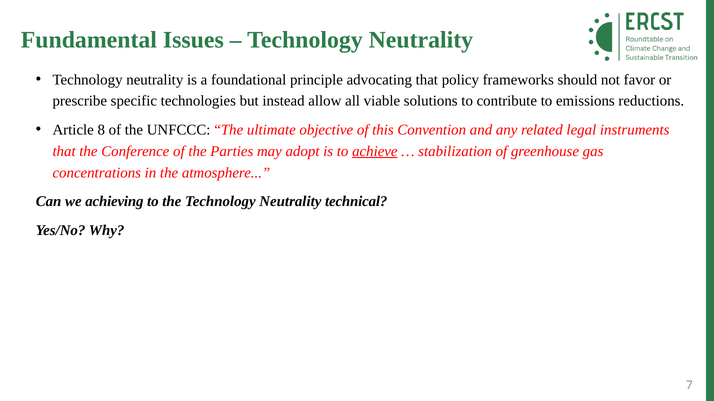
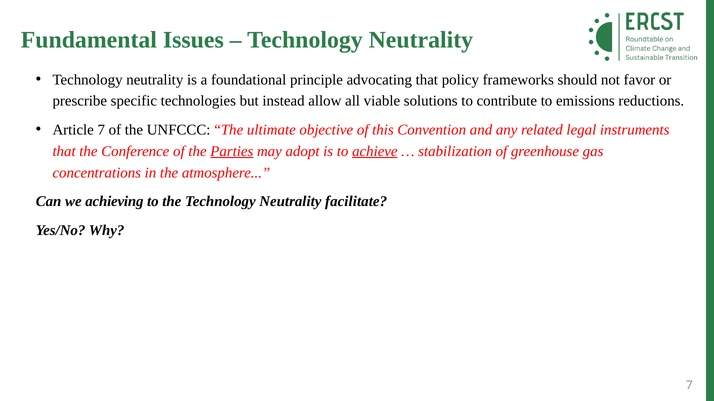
Article 8: 8 -> 7 (101, 130)
Parties underline: none -> present (232, 151)
technical: technical -> facilitate (356, 202)
